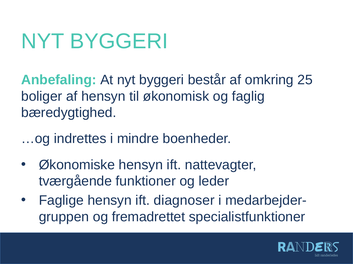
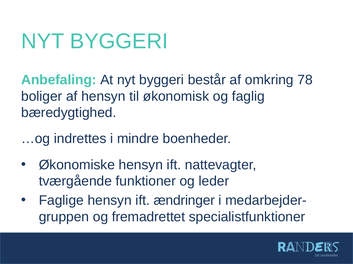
25: 25 -> 78 (305, 80)
diagnoser: diagnoser -> ændringer (184, 201)
